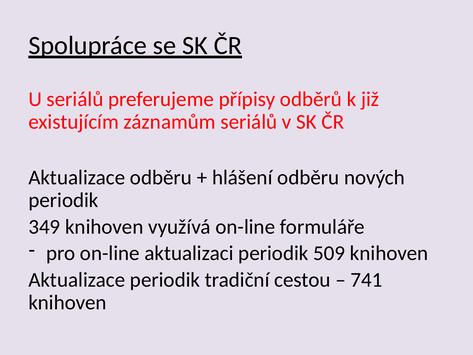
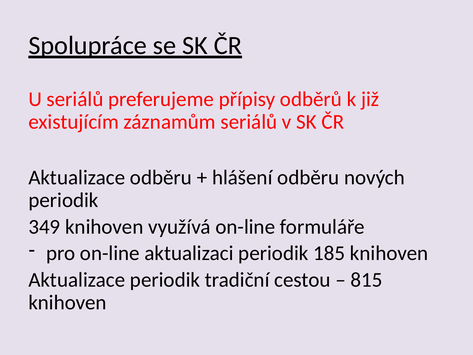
509: 509 -> 185 (329, 253)
741: 741 -> 815 (367, 280)
